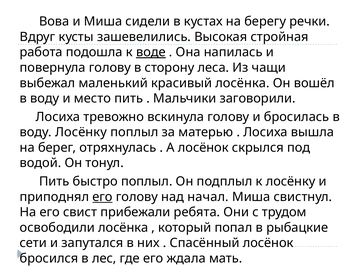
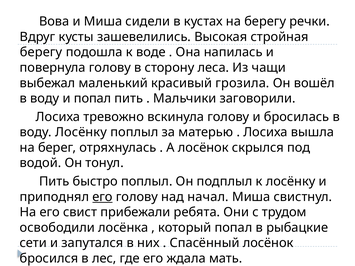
работа: работа -> берегу (41, 52)
воде underline: present -> none (151, 52)
красивый лосёнка: лосёнка -> грозила (242, 83)
и место: место -> попал (93, 99)
